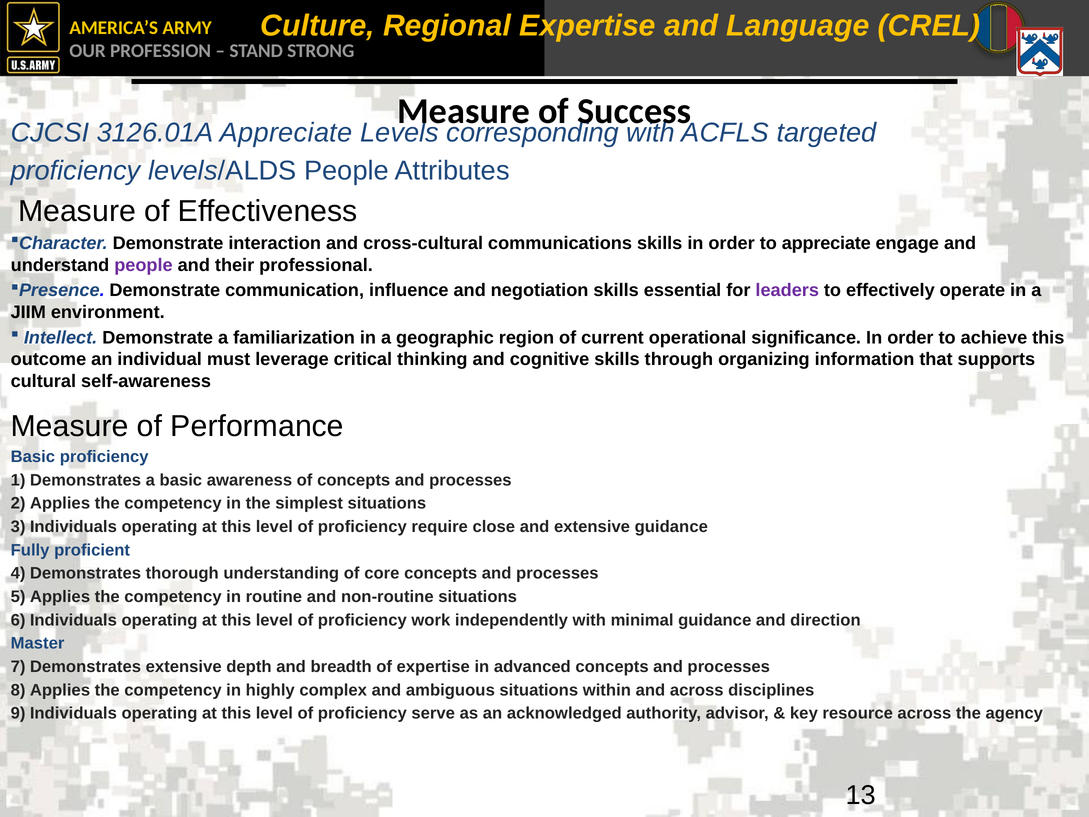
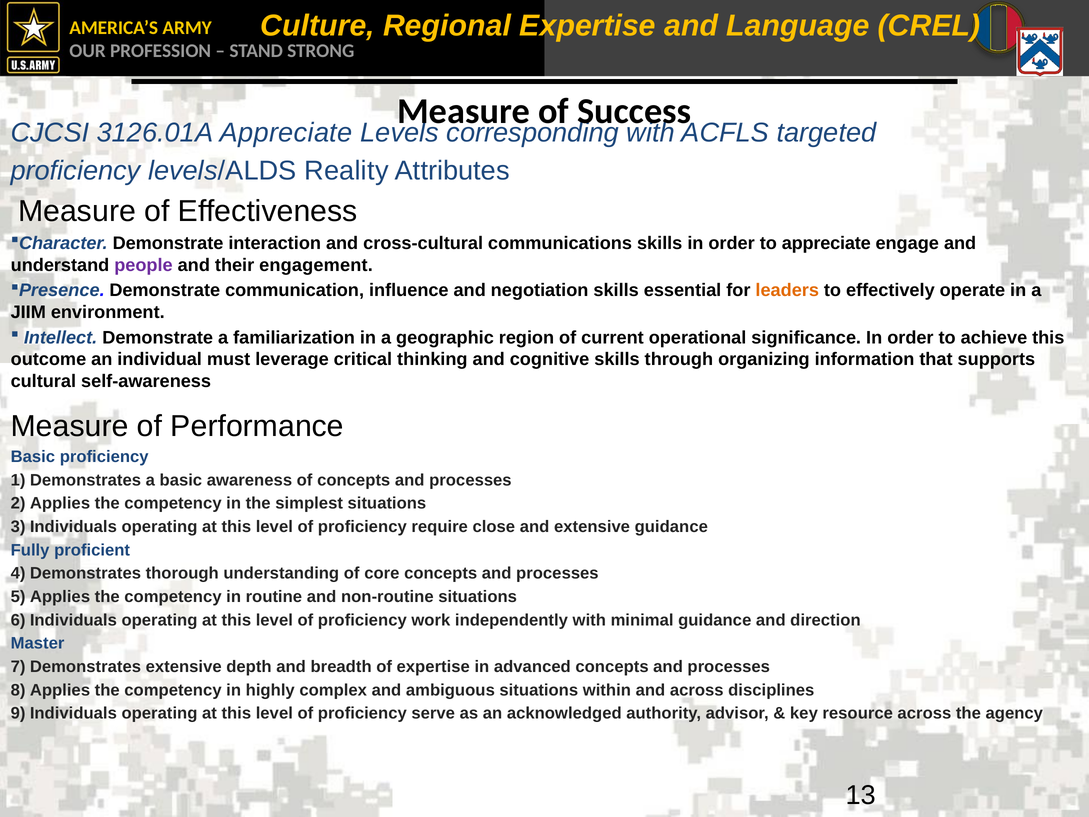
levels/ALDS People: People -> Reality (346, 171)
professional: professional -> engagement (316, 265)
leaders colour: purple -> orange (787, 290)
